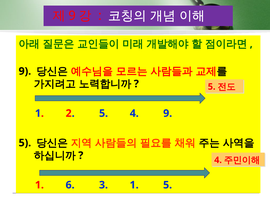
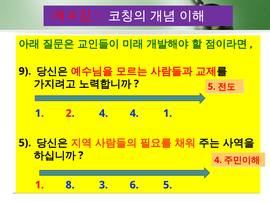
9: 9 -> 4 (72, 16)
2 5: 5 -> 4 (104, 113)
4 9: 9 -> 1 (168, 113)
6: 6 -> 8 (70, 185)
3 1: 1 -> 6 (134, 185)
